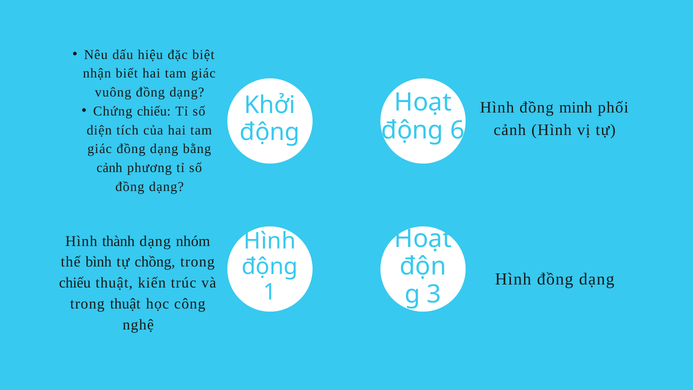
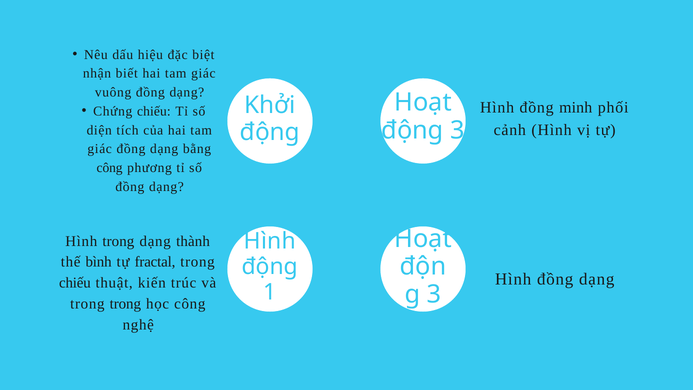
động 6: 6 -> 3 (457, 130)
cảnh: cảnh -> công (110, 168)
Hình thành: thành -> trong (118, 241)
nhóm: nhóm -> thành (193, 241)
chồng: chồng -> fractal (155, 262)
trong thuật: thuật -> trong (125, 304)
